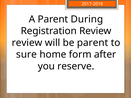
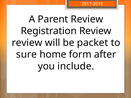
Parent During: During -> Review (87, 19)
be parent: parent -> packet (93, 43)
reserve: reserve -> include (76, 66)
